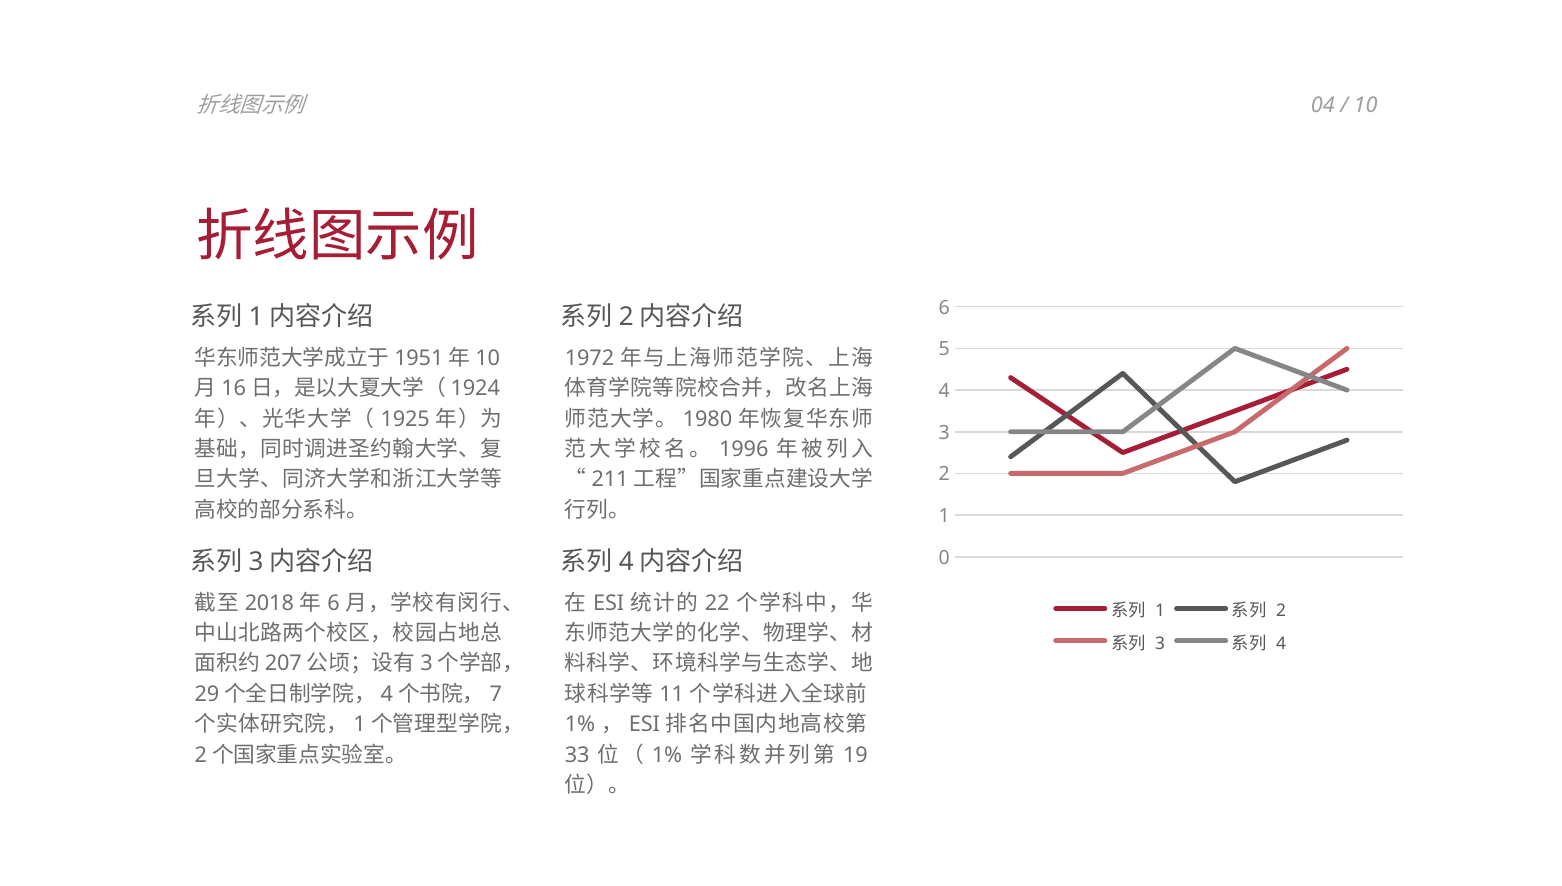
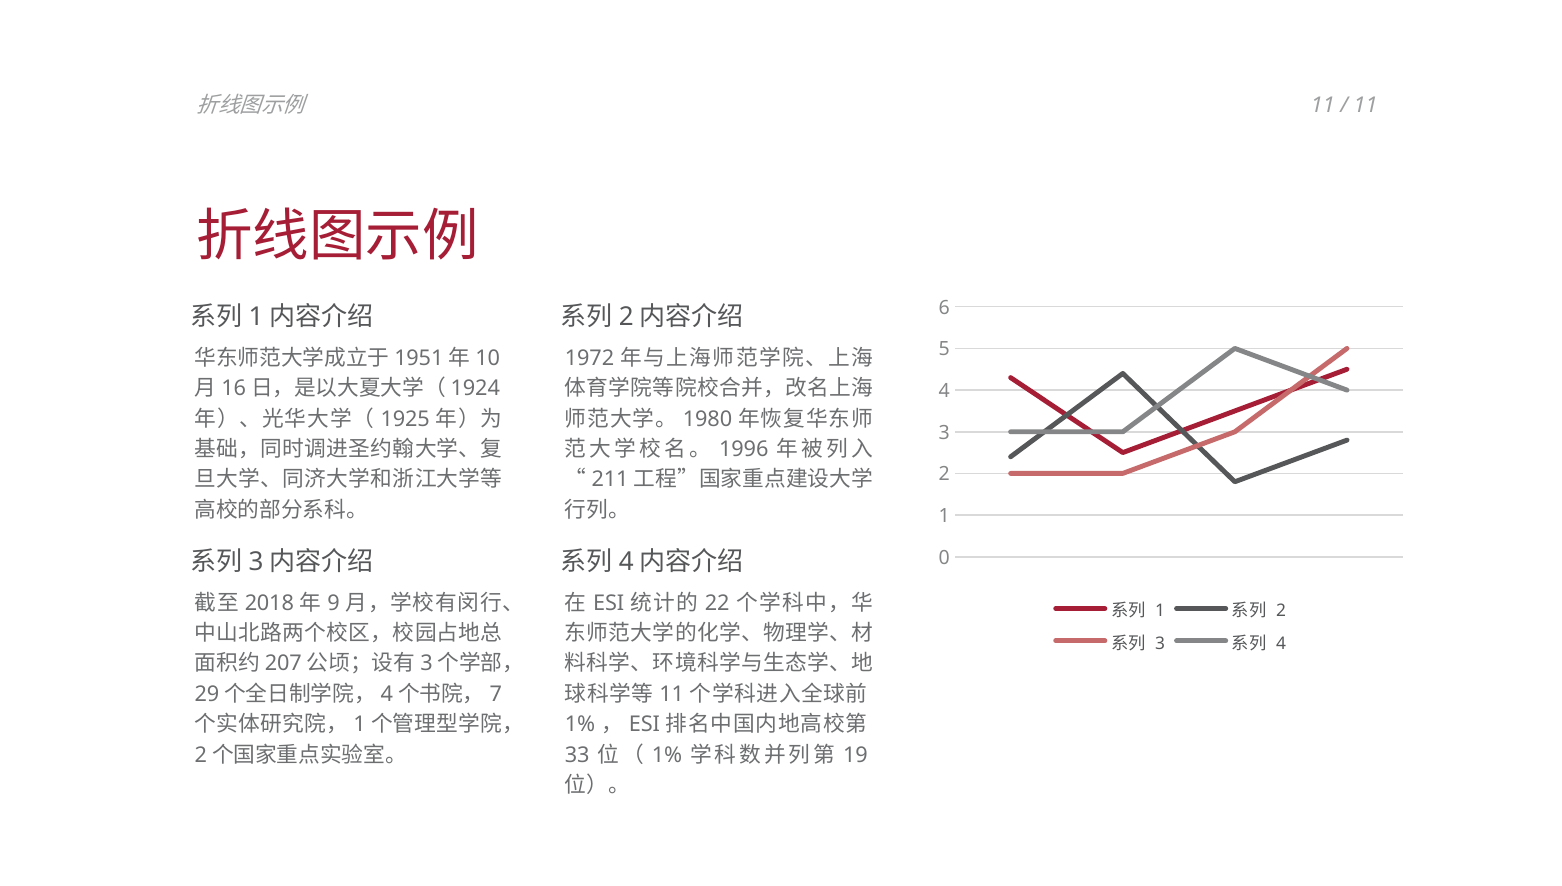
04: 04 -> 11 (1323, 106)
10: 10 -> 11 (1366, 106)
6: 6 -> 9 (334, 603)
